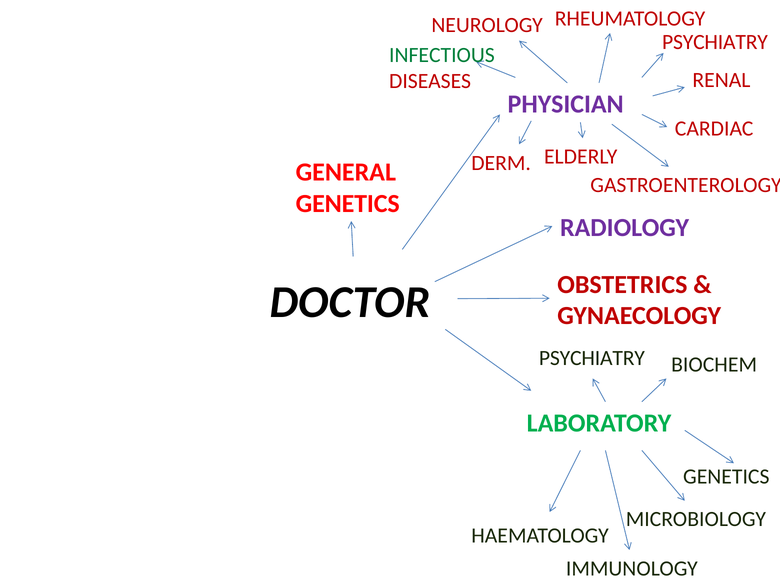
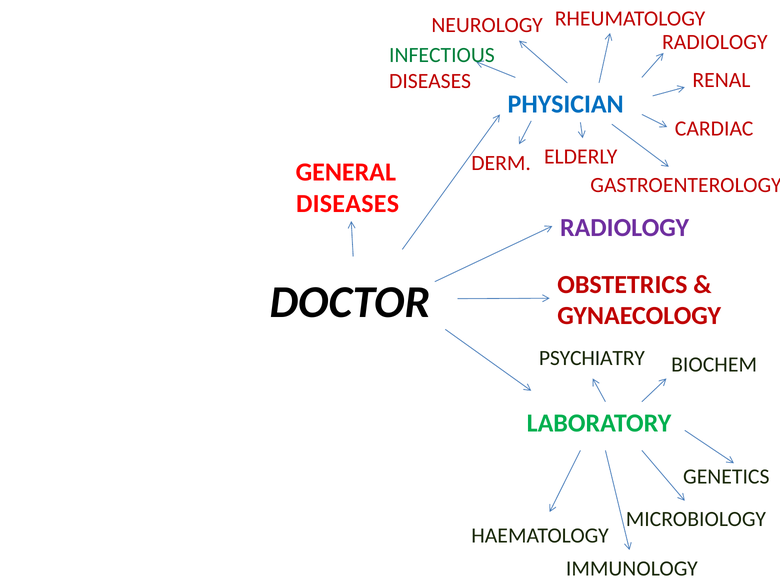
PSYCHIATRY: PSYCHIATRY -> RADIOLOGY (715, 42)
PHYSICIAN colour: purple -> blue (566, 104)
GENETICS: GENETICS -> DISEASES (348, 203)
